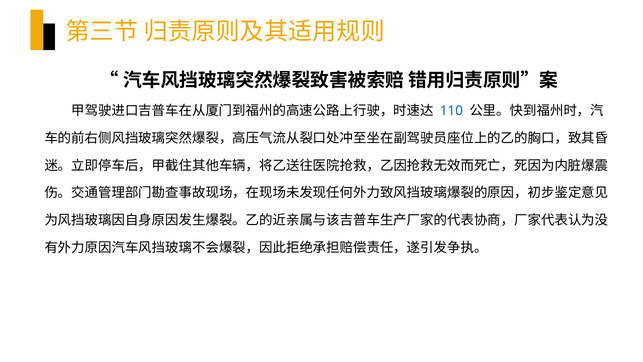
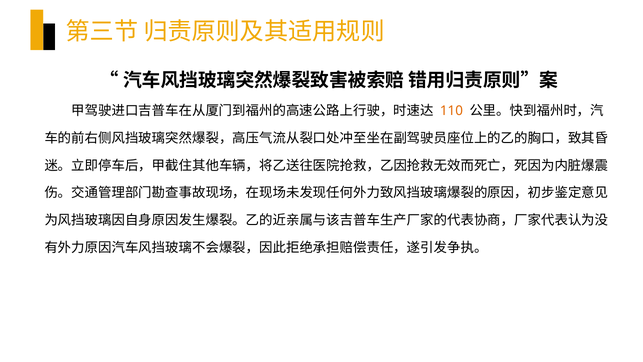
110 colour: blue -> orange (451, 111)
